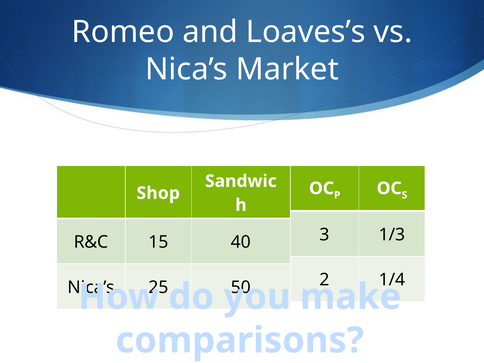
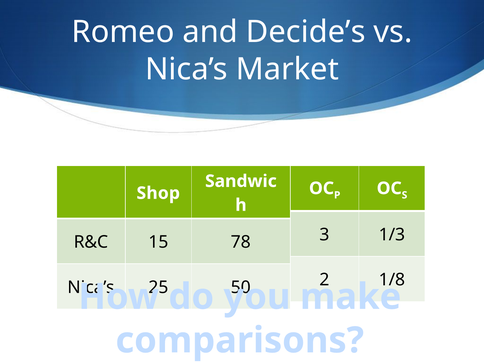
Loaves’s: Loaves’s -> Decide’s (306, 32)
40: 40 -> 78 (241, 242)
1/4: 1/4 -> 1/8 (392, 280)
